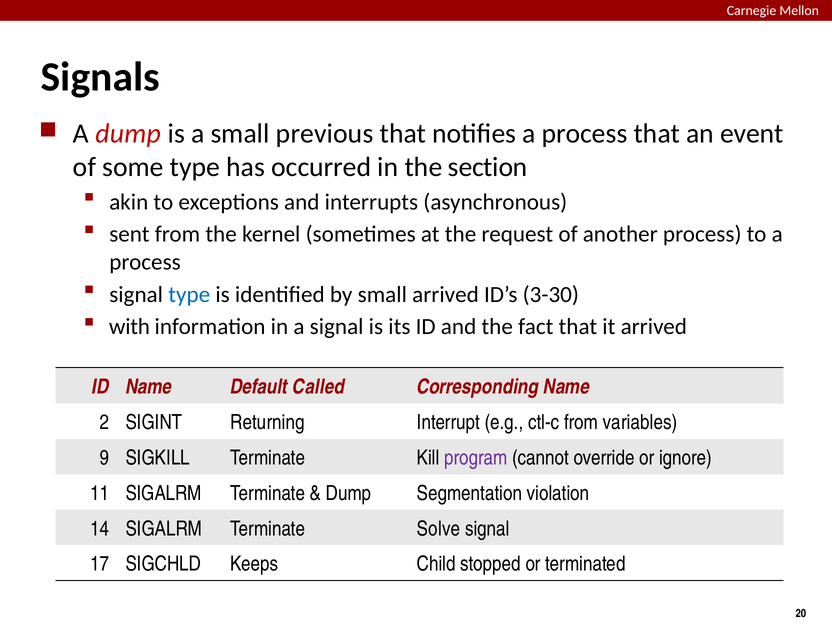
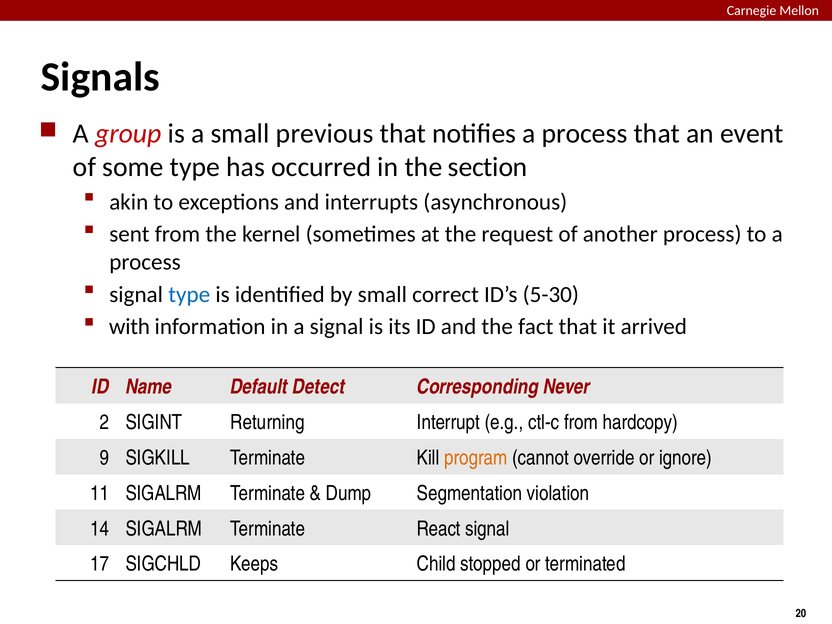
A dump: dump -> group (128, 134)
small arrived: arrived -> correct (446, 294)
3-30: 3-30 -> 5-30 (551, 294)
Called: Called -> Detect (319, 387)
Corresponding Name: Name -> Never (566, 387)
variables: variables -> hardcopy (640, 423)
program colour: purple -> orange (476, 458)
Solve: Solve -> React (439, 529)
